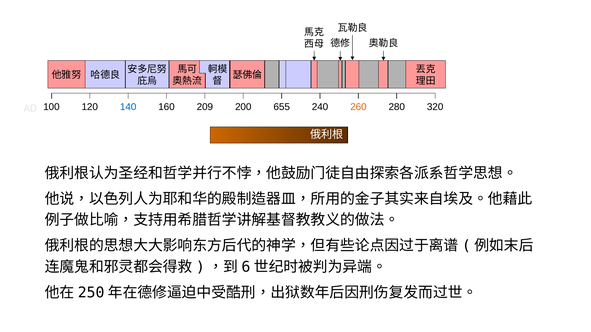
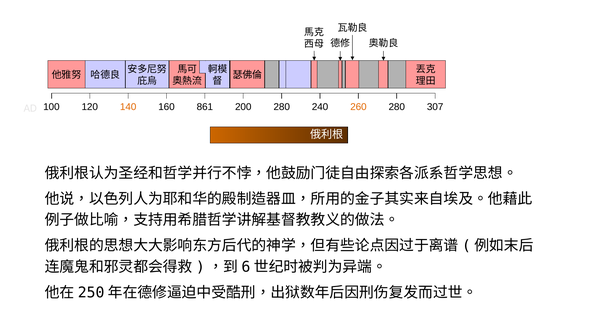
140 colour: blue -> orange (128, 107)
209: 209 -> 861 (205, 107)
200 655: 655 -> 280 (282, 107)
320: 320 -> 307 (435, 107)
